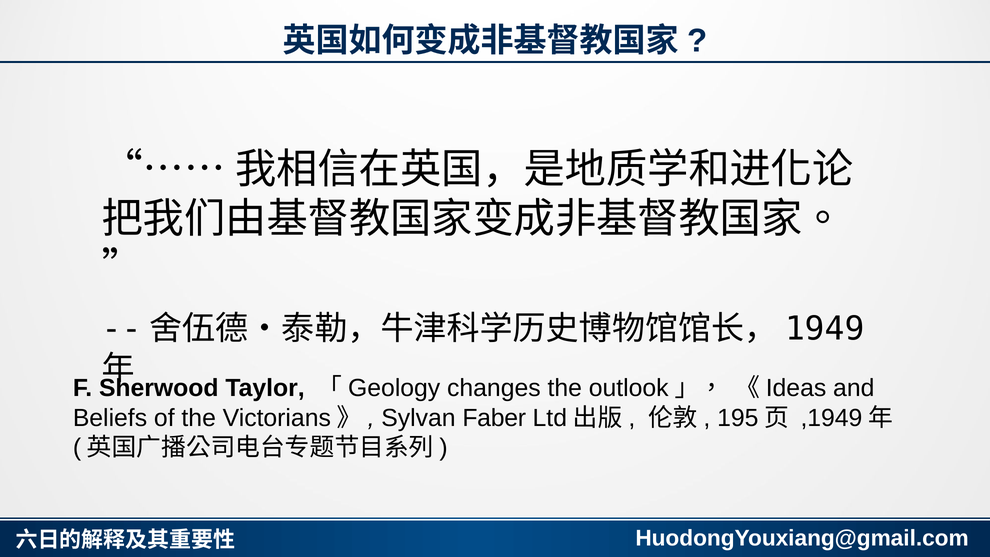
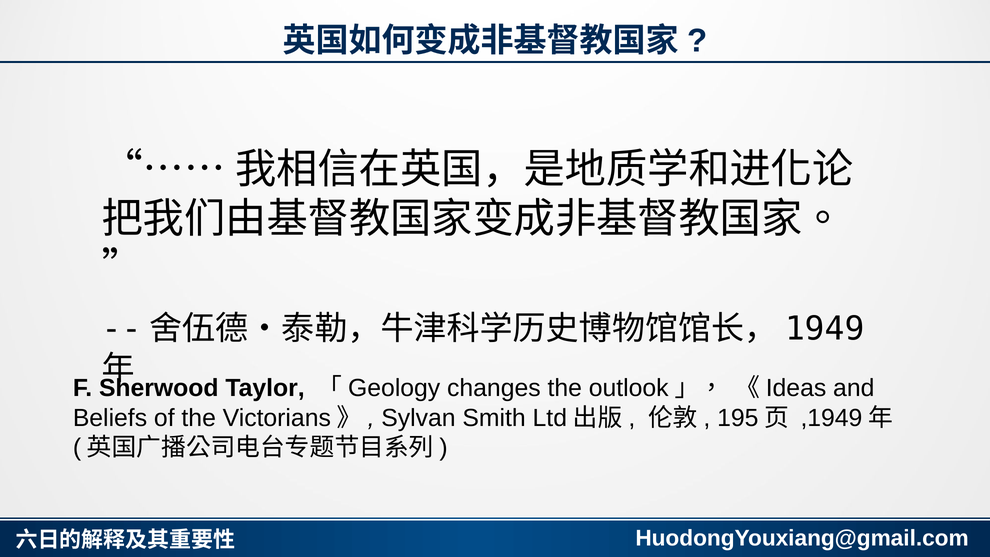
Faber: Faber -> Smith (494, 418)
